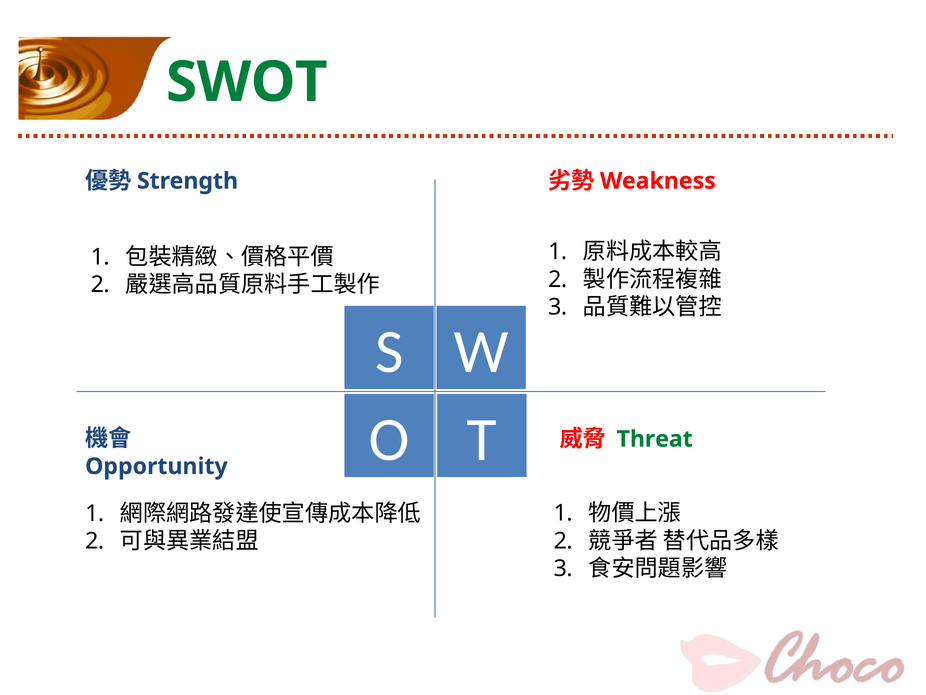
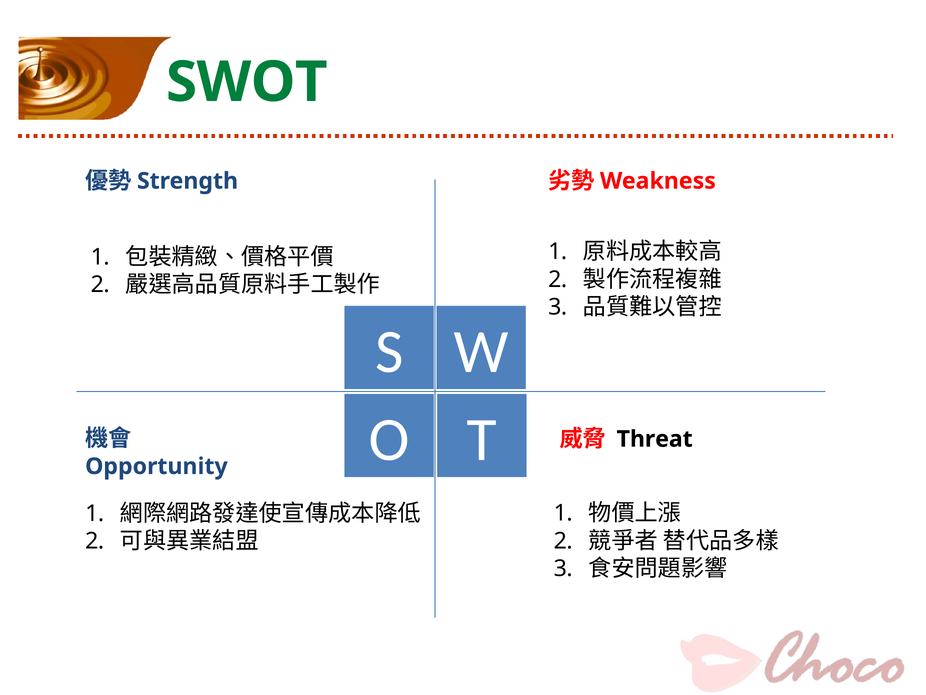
Threat colour: green -> black (655, 439)
